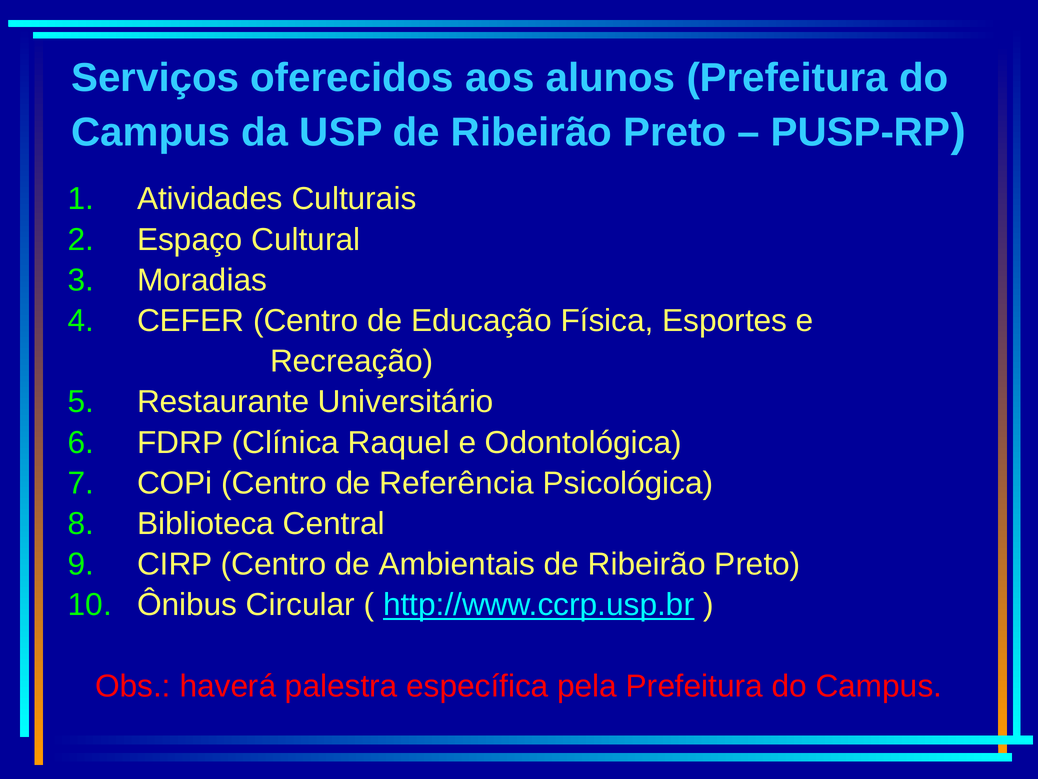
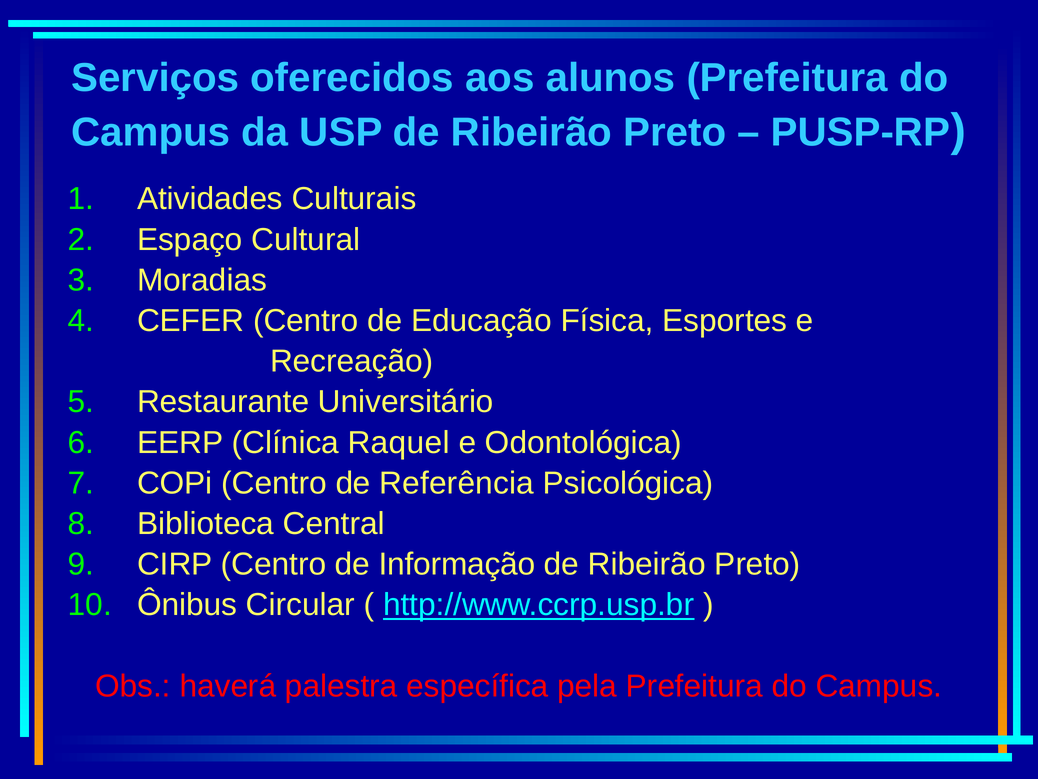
FDRP: FDRP -> EERP (180, 442)
Ambientais: Ambientais -> Informação (457, 564)
